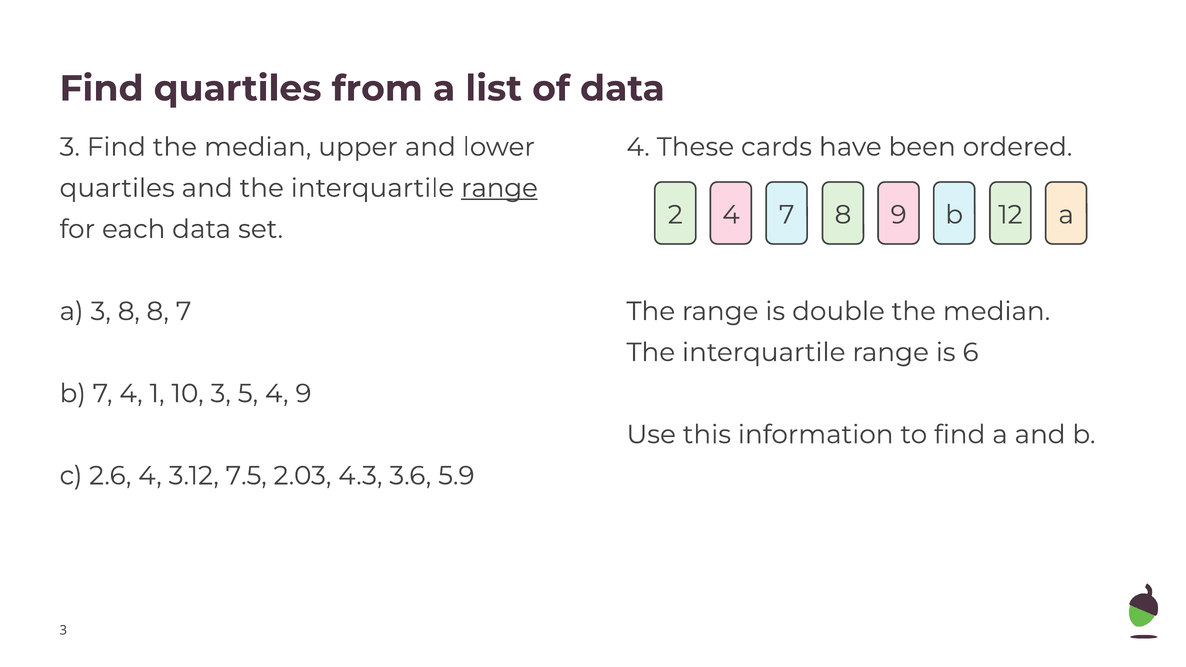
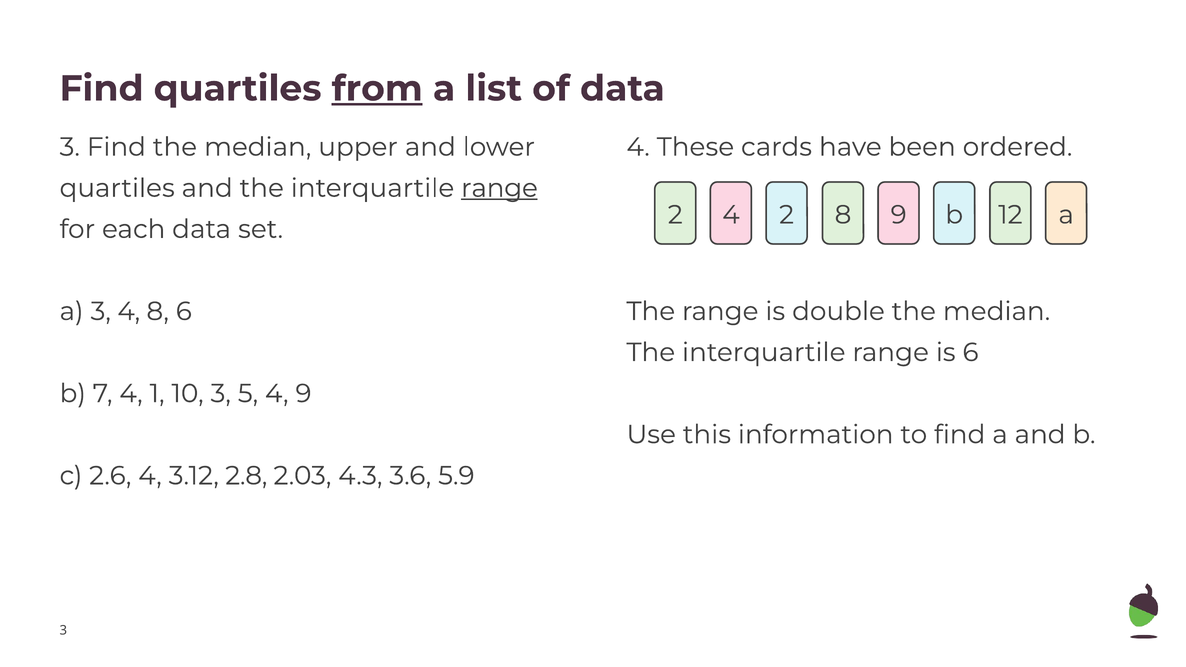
from underline: none -> present (377, 89)
4 7: 7 -> 2 (787, 215)
a 3 8: 8 -> 4 (129, 311)
8 7: 7 -> 6 (184, 311)
7.5: 7.5 -> 2.8 (246, 476)
